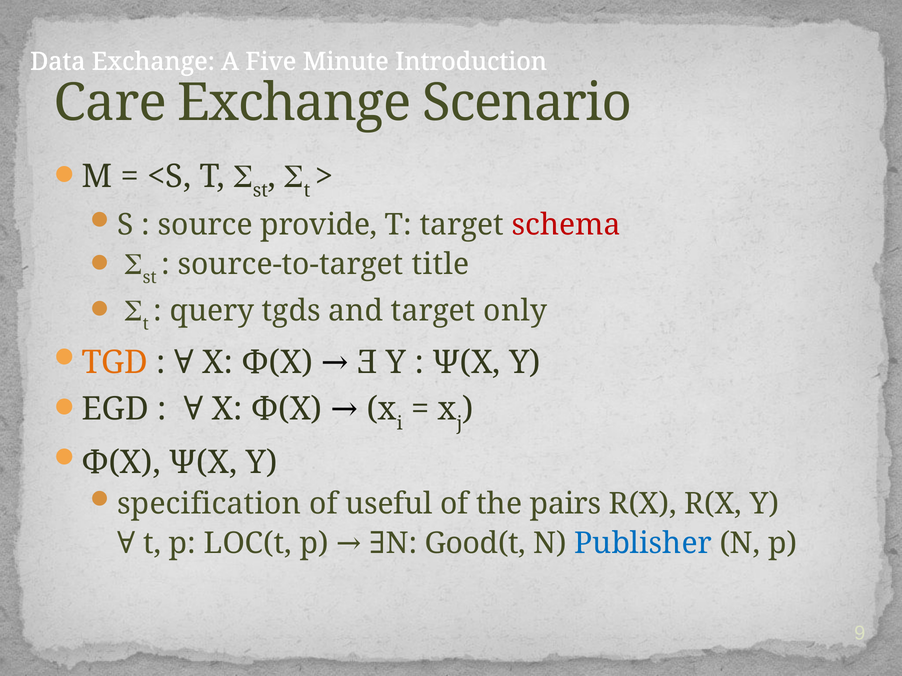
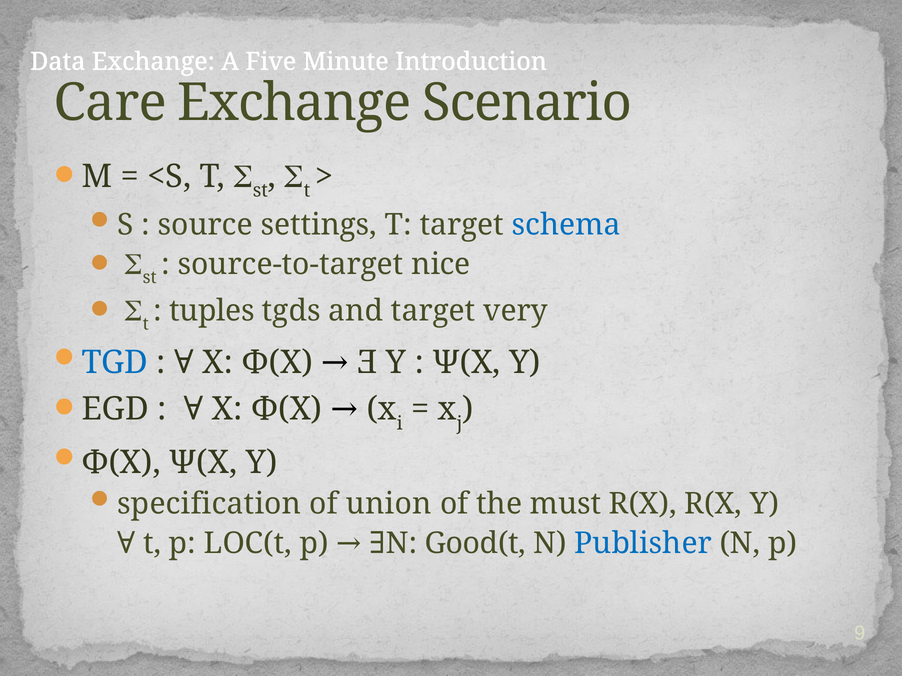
provide: provide -> settings (319, 225)
schema colour: red -> blue (566, 225)
title: title -> nice (441, 265)
query: query -> tuples (212, 311)
only: only -> very (516, 311)
TGD colour: orange -> blue (115, 363)
useful: useful -> union (389, 504)
pairs: pairs -> must (566, 504)
